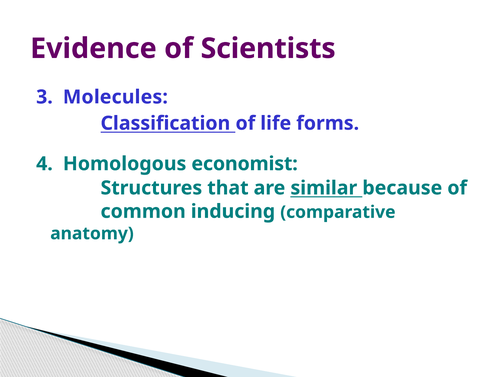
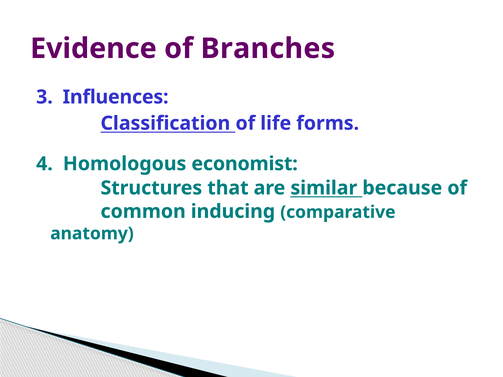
Scientists: Scientists -> Branches (268, 49)
Molecules: Molecules -> Influences (116, 97)
